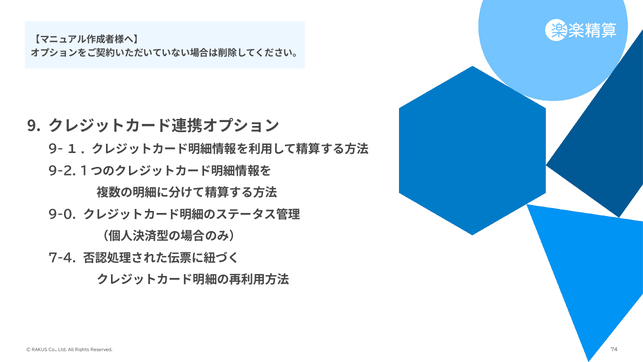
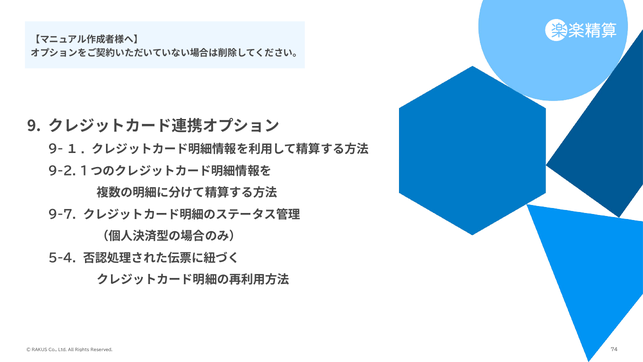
9-0: 9-0 -> 9-7 (62, 214)
7-4: 7-4 -> 5-4 (62, 258)
